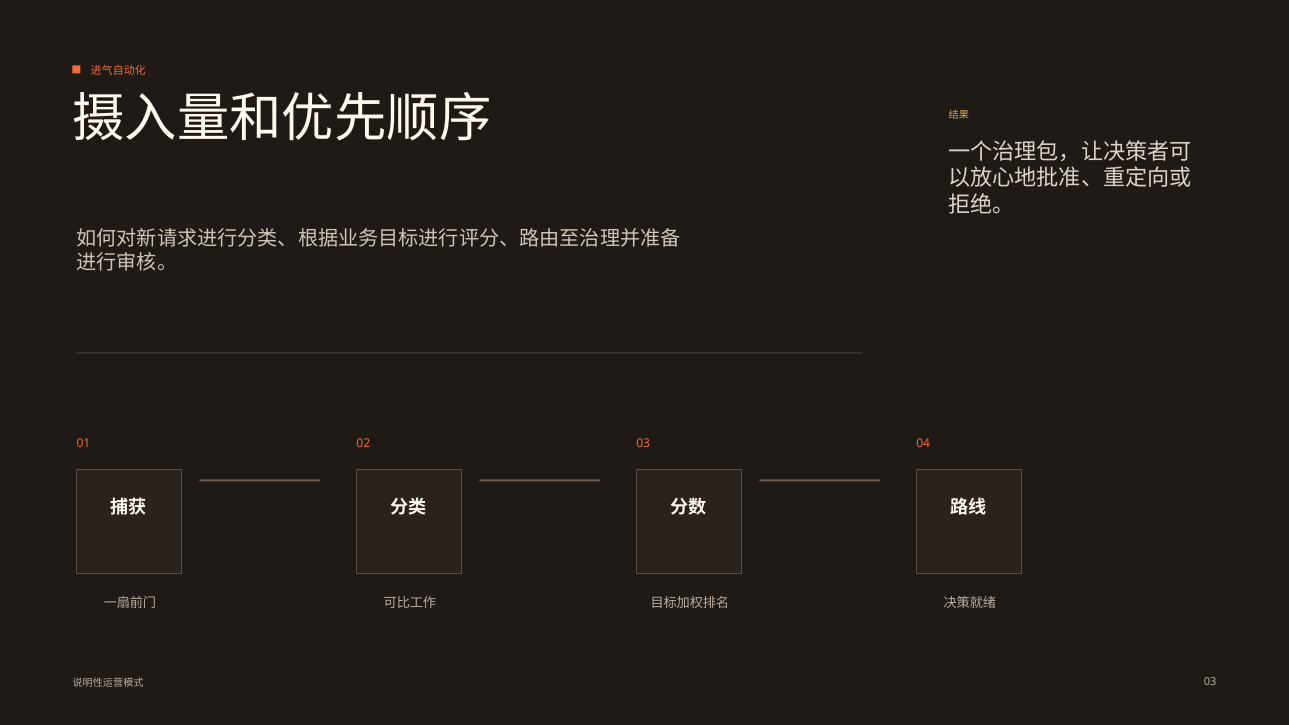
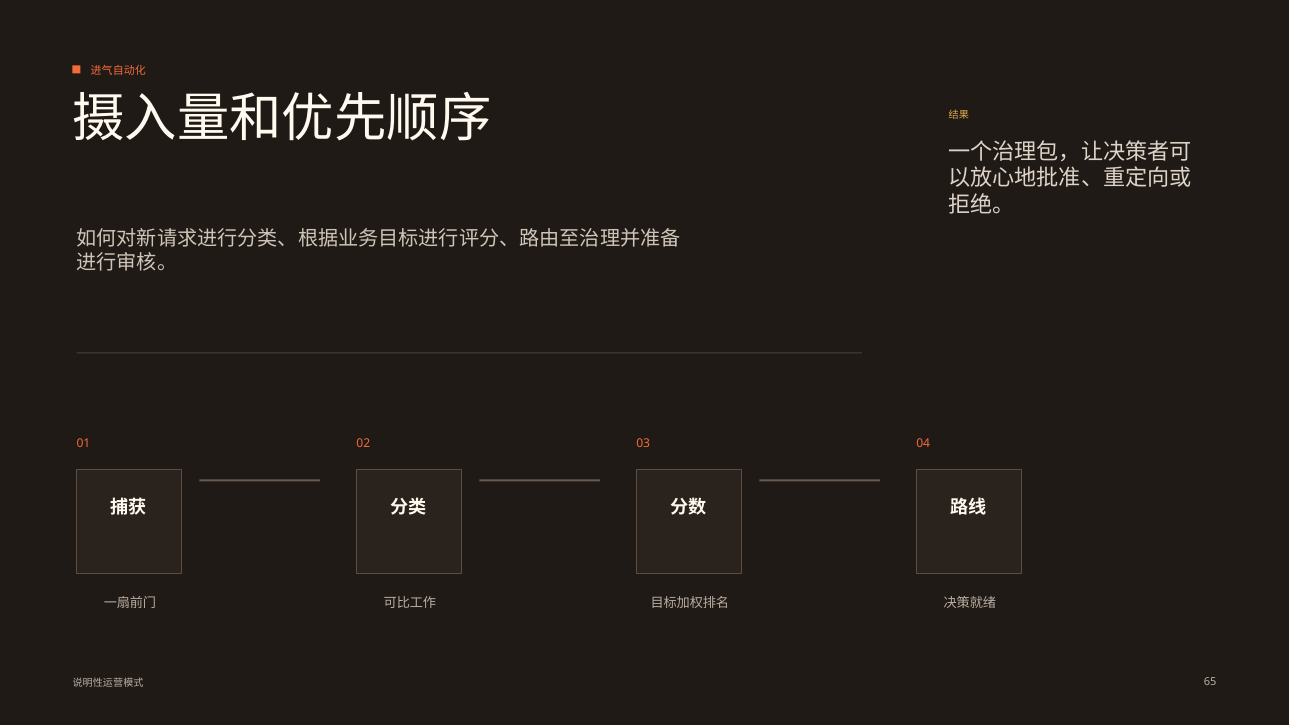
03: 03 -> 65 (1210, 682)
